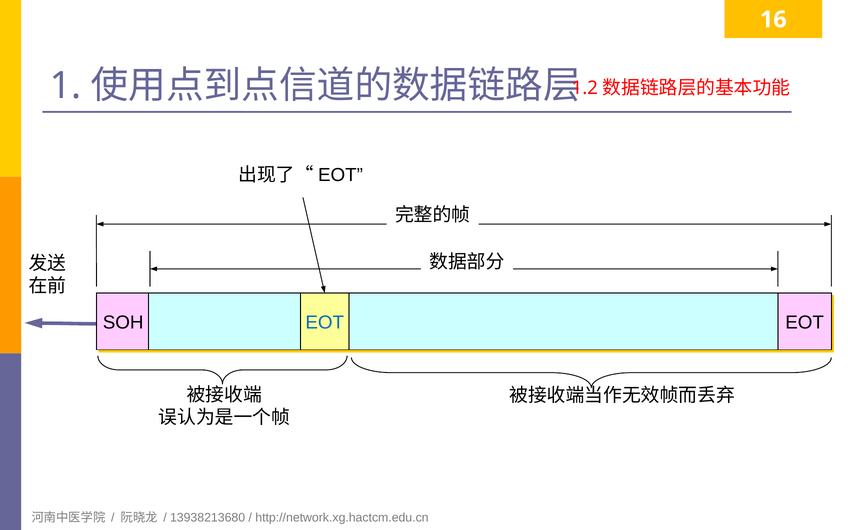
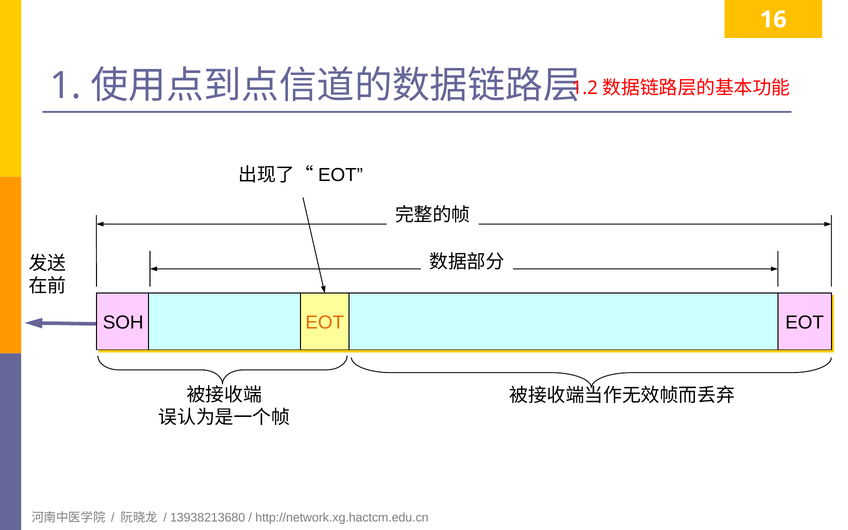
EOT colour: blue -> orange (325, 323)
